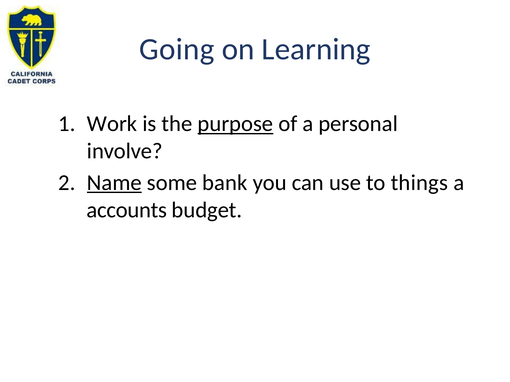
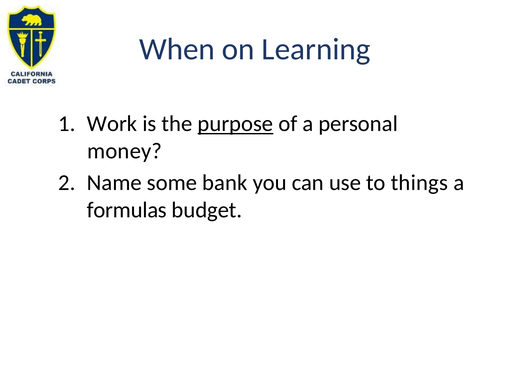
Going: Going -> When (177, 49)
involve: involve -> money (125, 151)
Name underline: present -> none (114, 183)
accounts: accounts -> formulas (127, 210)
